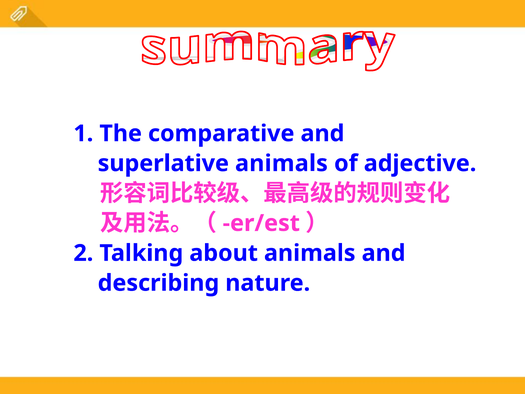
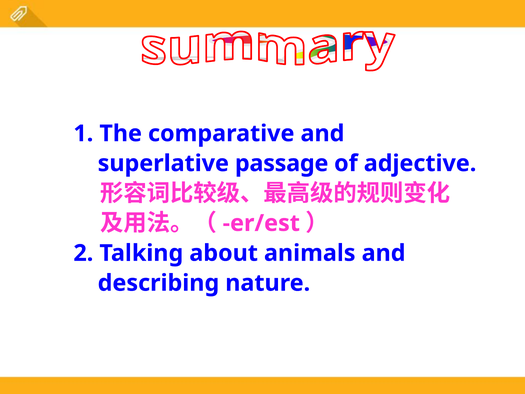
superlative animals: animals -> passage (282, 163)
